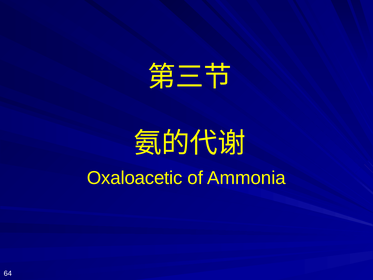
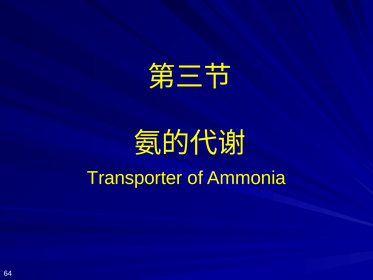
Oxaloacetic: Oxaloacetic -> Transporter (135, 178)
